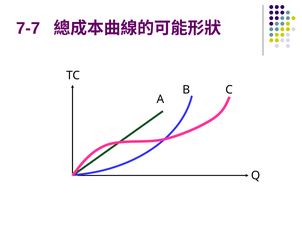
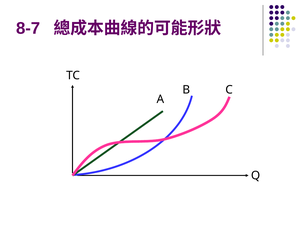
7-7: 7-7 -> 8-7 (28, 28)
